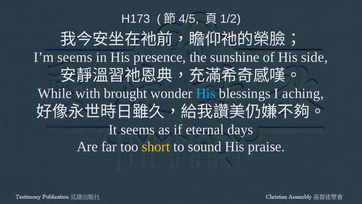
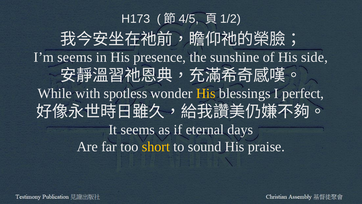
brought: brought -> spotless (126, 93)
His colour: light blue -> yellow (206, 93)
aching: aching -> perfect (303, 93)
